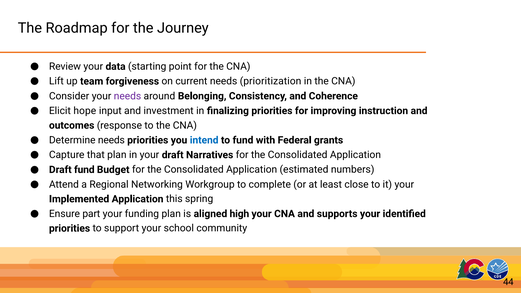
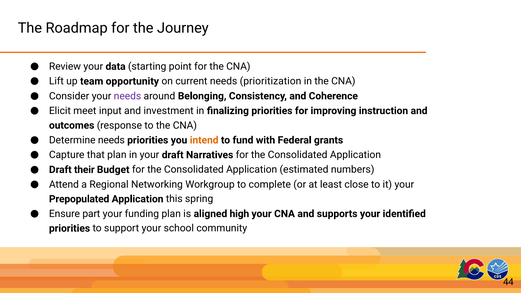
forgiveness: forgiveness -> opportunity (132, 81)
hope: hope -> meet (85, 111)
intend colour: blue -> orange (204, 140)
Draft fund: fund -> their (84, 170)
Implemented: Implemented -> Prepopulated (79, 199)
